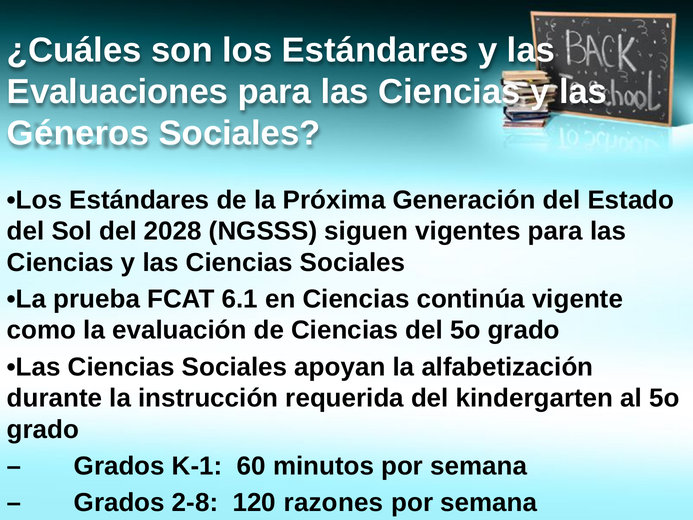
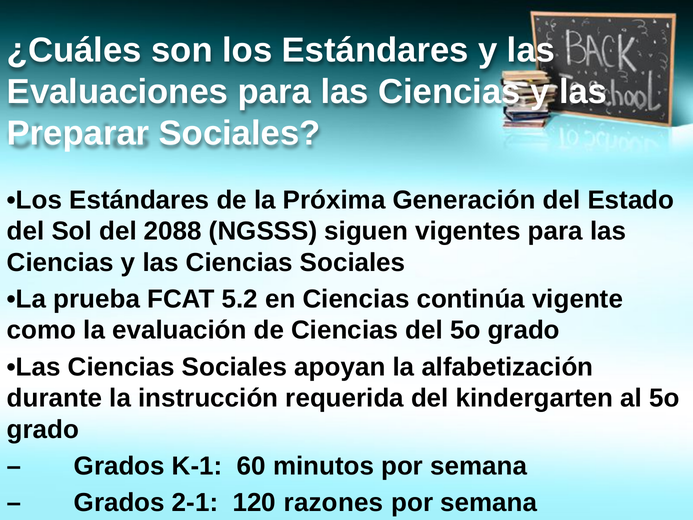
Géneros: Géneros -> Preparar (78, 133)
2028: 2028 -> 2088 (173, 231)
6.1: 6.1 -> 5.2 (240, 299)
2-8: 2-8 -> 2-1 (195, 502)
